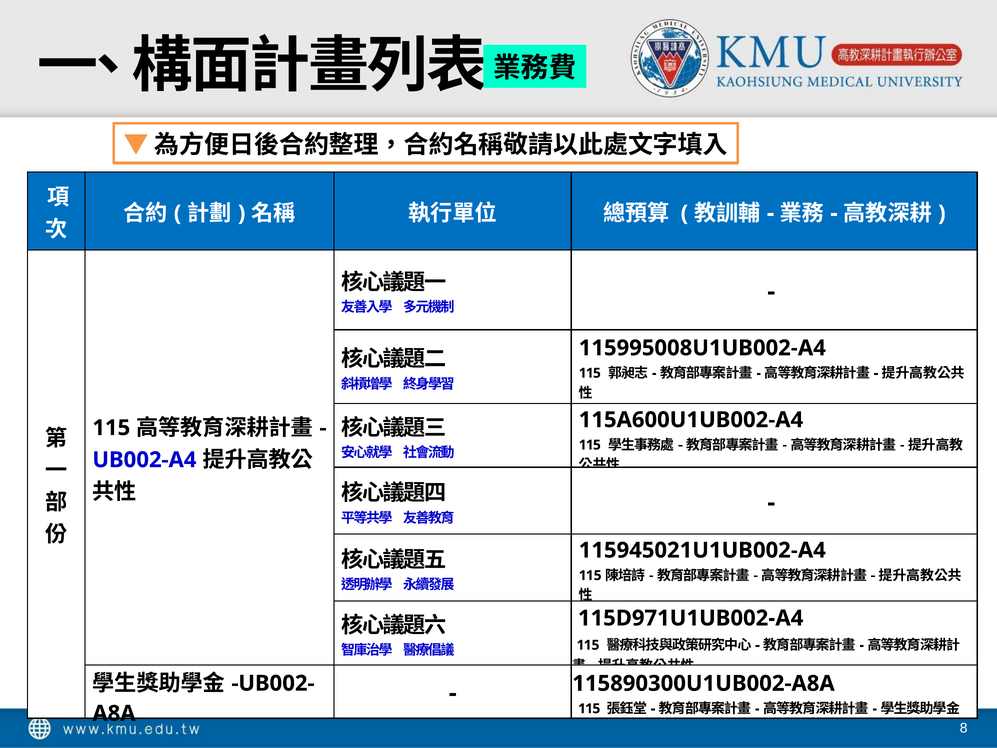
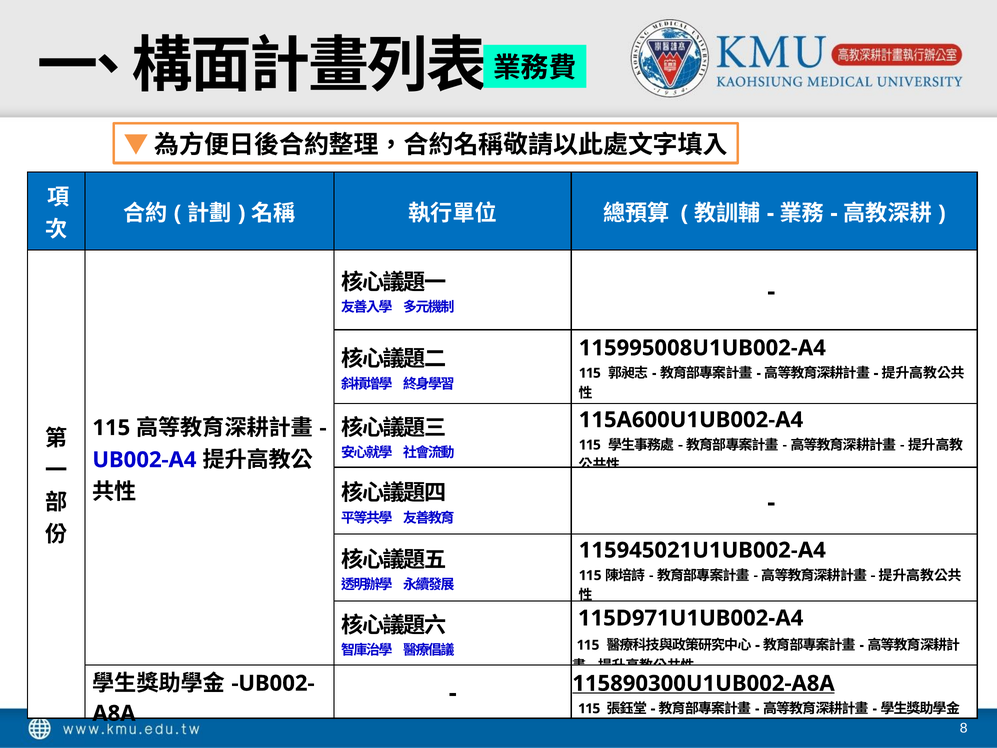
115890300U1UB002-A8A underline: none -> present (704, 683)
